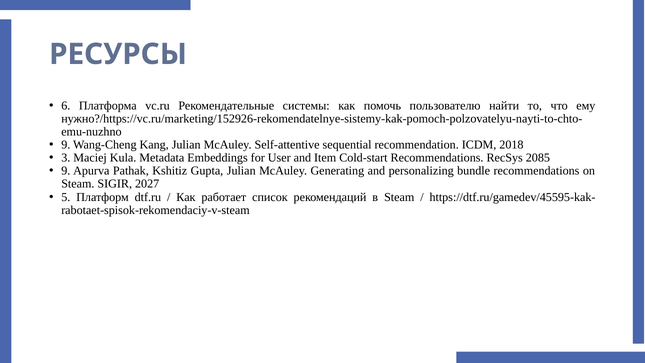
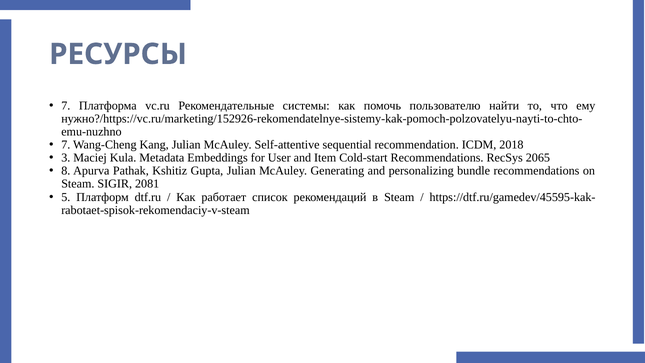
6: 6 -> 7 (66, 105)
9: 9 -> 7 (66, 145)
2085: 2085 -> 2065 (538, 158)
9: 9 -> 8 (66, 171)
2027: 2027 -> 2081 (147, 184)
